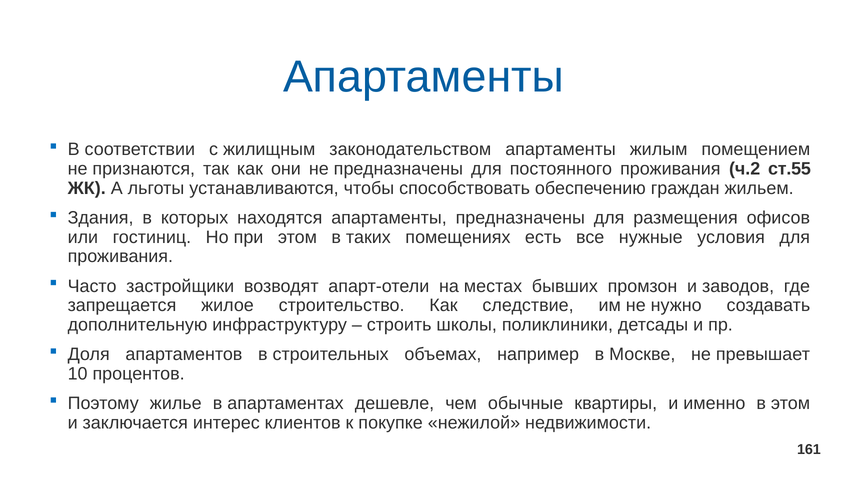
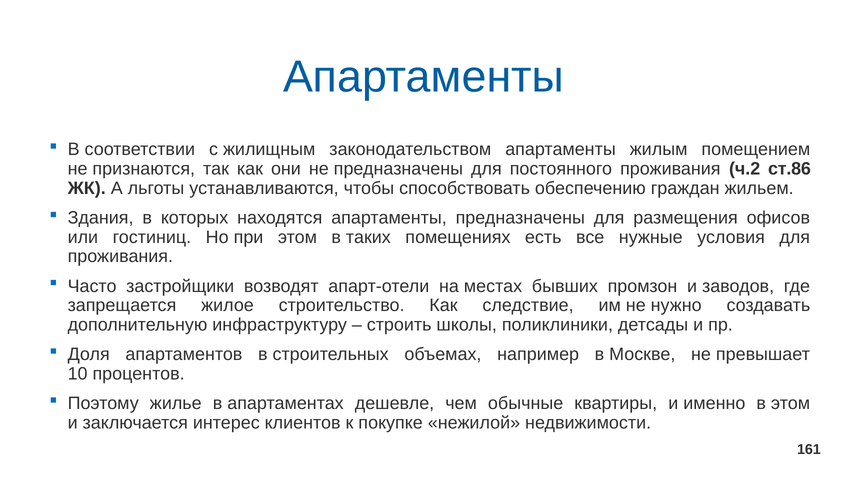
ст.55: ст.55 -> ст.86 (789, 169)
